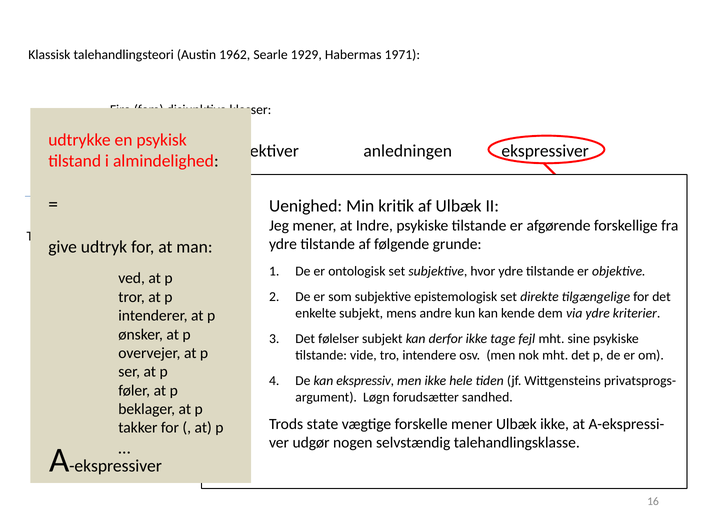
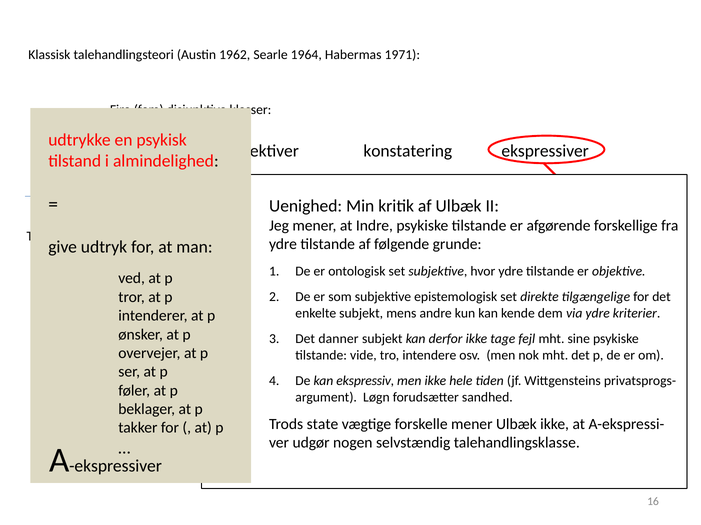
1929: 1929 -> 1964 (306, 55)
anledningen: anledningen -> konstatering (408, 151)
følelser: følelser -> danner (339, 339)
